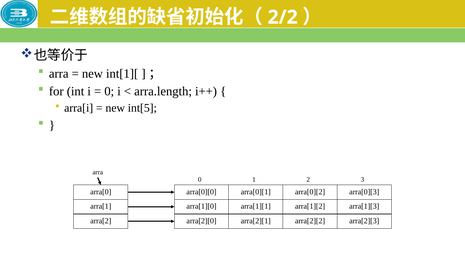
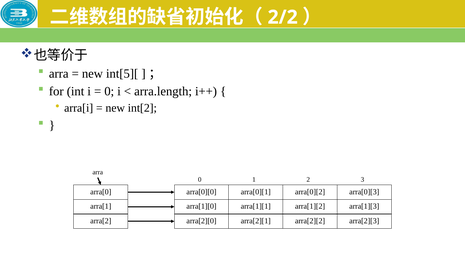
int[1][: int[1][ -> int[5][ (122, 74)
int[5: int[5 -> int[2 (142, 108)
